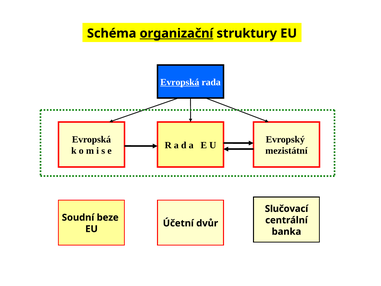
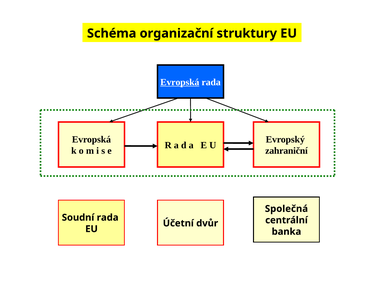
organizační underline: present -> none (176, 33)
mezistátní: mezistátní -> zahraniční (287, 151)
Slučovací: Slučovací -> Společná (286, 209)
Soudní beze: beze -> rada (108, 217)
